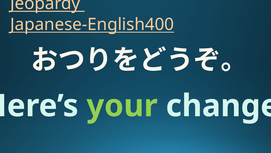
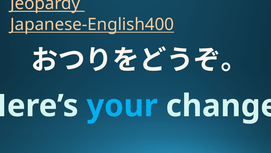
your colour: light green -> light blue (122, 106)
